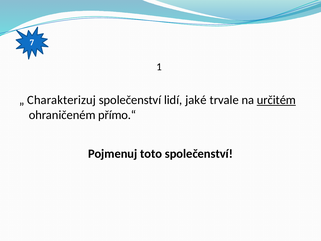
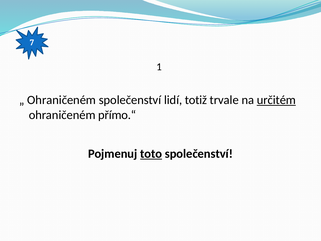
Charakterizuj: Charakterizuj -> Ohraničeném (62, 100)
jaké: jaké -> totiž (196, 100)
toto underline: none -> present (151, 154)
